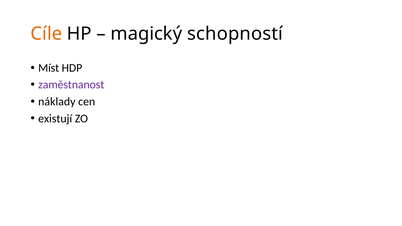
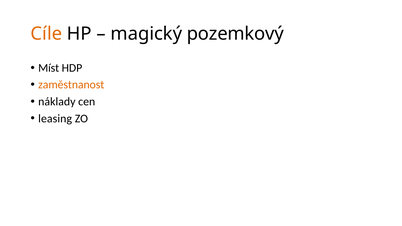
schopností: schopností -> pozemkový (235, 34)
zaměstnanost colour: purple -> orange (71, 85)
existují: existují -> leasing (55, 119)
